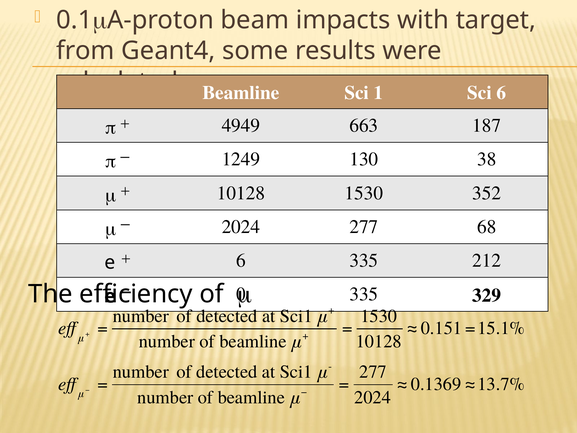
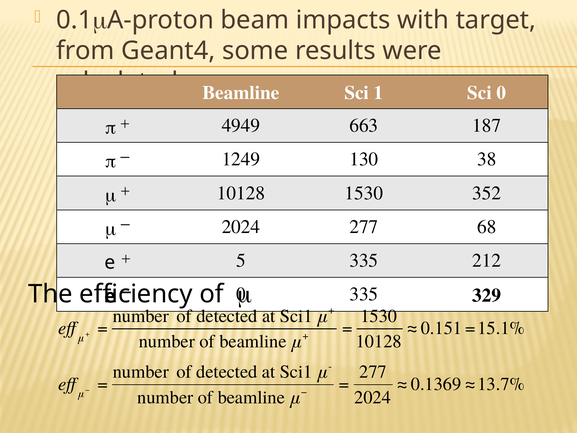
Sci 6: 6 -> 0 (501, 93)
6: 6 -> 5 (241, 260)
